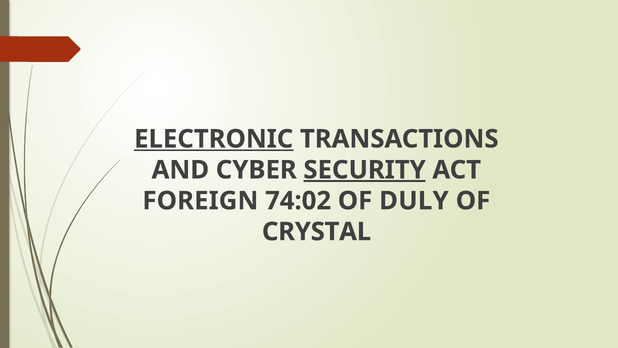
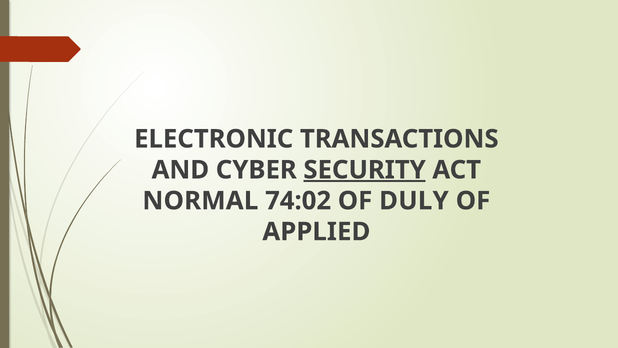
ELECTRONIC underline: present -> none (214, 139)
FOREIGN: FOREIGN -> NORMAL (200, 201)
CRYSTAL: CRYSTAL -> APPLIED (316, 231)
